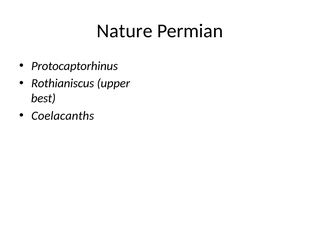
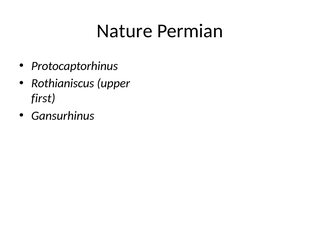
best: best -> first (43, 98)
Coelacanths: Coelacanths -> Gansurhinus (63, 116)
